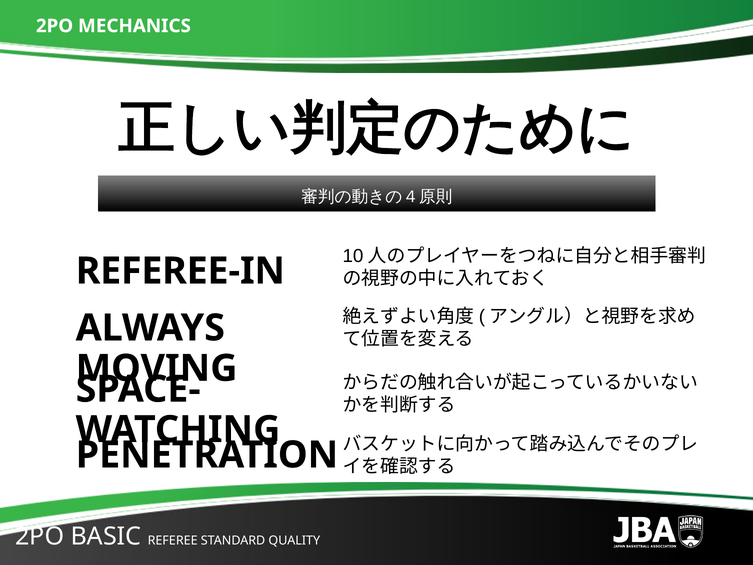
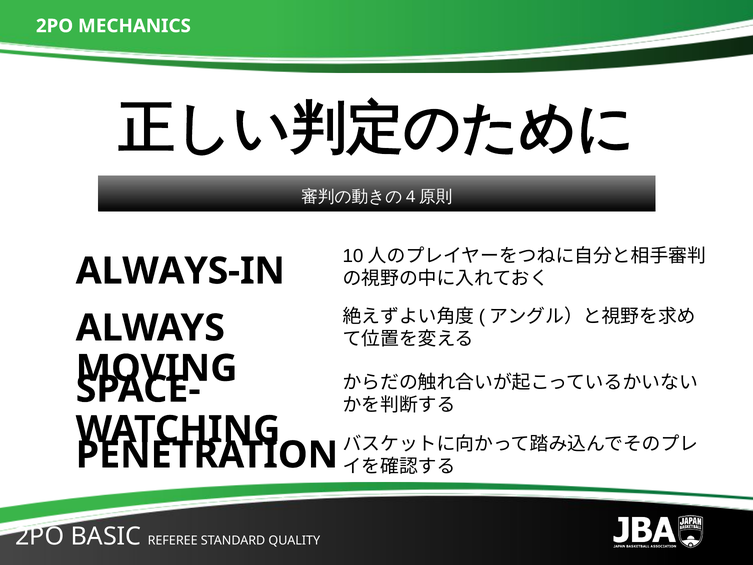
REFEREE-IN: REFEREE-IN -> ALWAYS-IN (180, 271)
